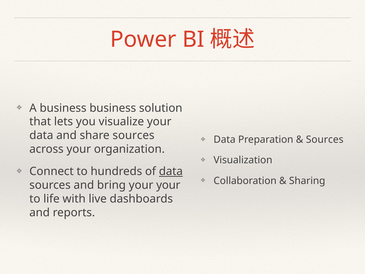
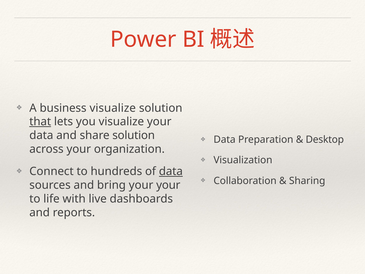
business business: business -> visualize (113, 108)
that underline: none -> present (40, 122)
share sources: sources -> solution (134, 135)
Sources: Sources -> Desktop (325, 140)
